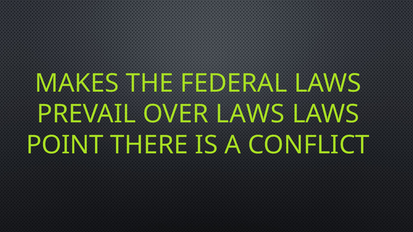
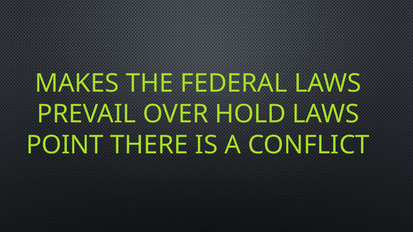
OVER LAWS: LAWS -> HOLD (250, 114)
